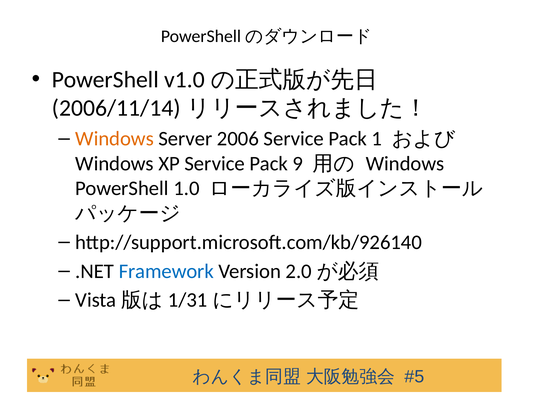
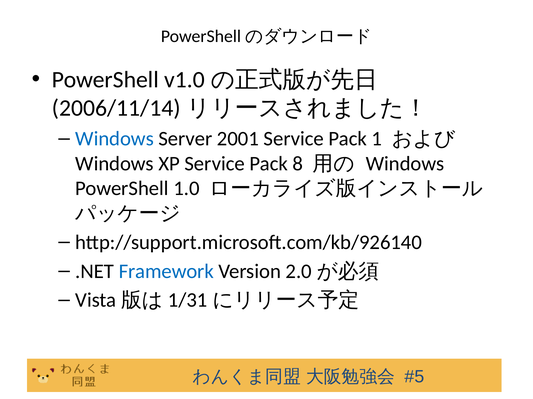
Windows colour: orange -> blue (115, 139)
2006: 2006 -> 2001 (238, 139)
9: 9 -> 8 (298, 164)
